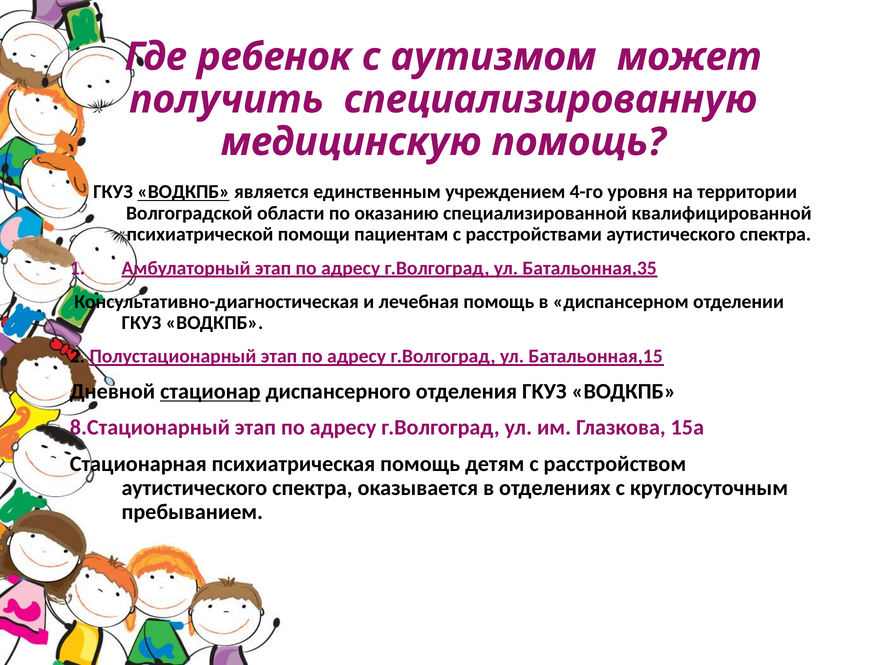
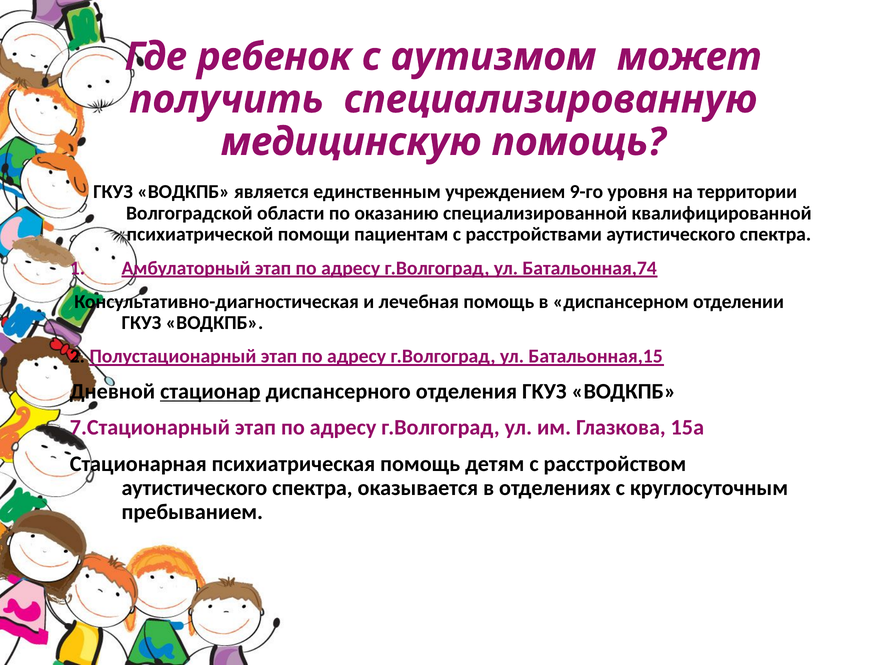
ВОДКПБ underline: present -> none (183, 192)
4-го: 4-го -> 9-го (586, 192)
Батальонная,35: Батальонная,35 -> Батальонная,74 (590, 268)
8.Стационарный: 8.Стационарный -> 7.Стационарный (150, 428)
